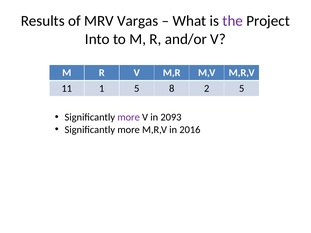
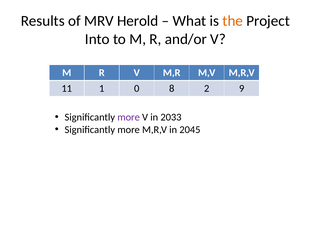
Vargas: Vargas -> Herold (138, 21)
the colour: purple -> orange (233, 21)
1 5: 5 -> 0 (137, 89)
2 5: 5 -> 9 (242, 89)
2093: 2093 -> 2033 (171, 117)
2016: 2016 -> 2045 (190, 130)
